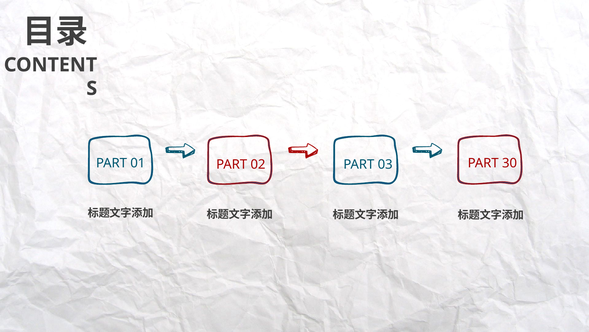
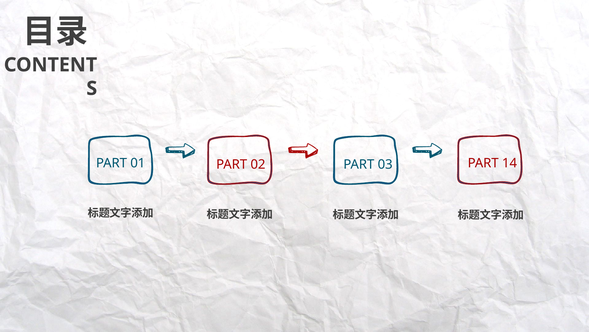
30: 30 -> 14 (510, 163)
